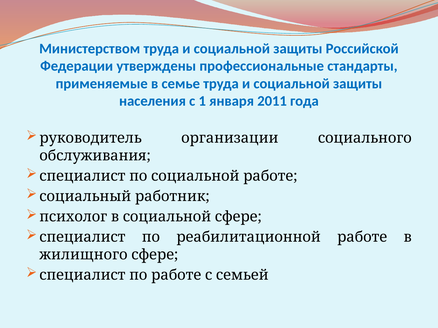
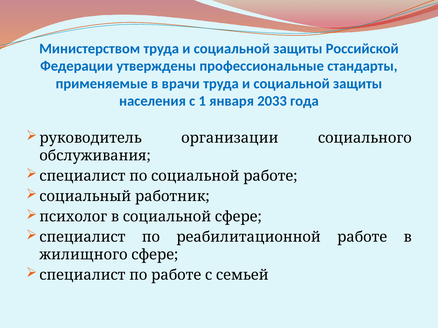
семье: семье -> врачи (181, 84)
2011: 2011 -> 2033 (272, 101)
